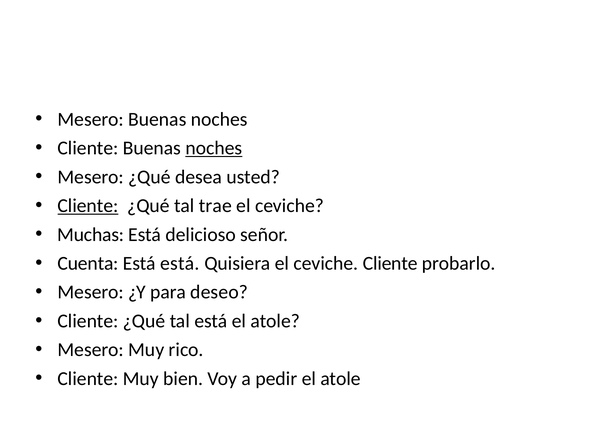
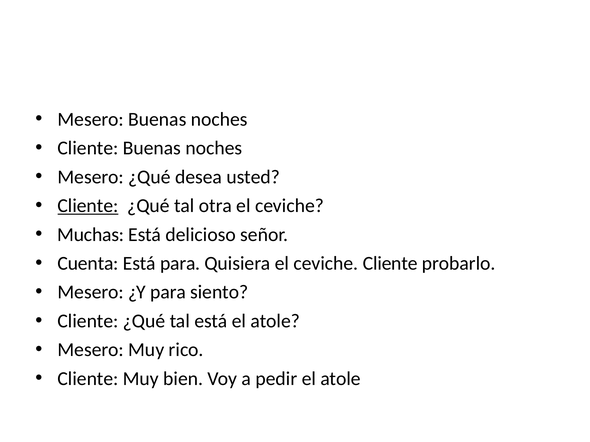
noches underline: present -> none (214, 148)
trae: trae -> otra (215, 206)
Está está: está -> para (180, 264)
deseo: deseo -> siento (219, 292)
